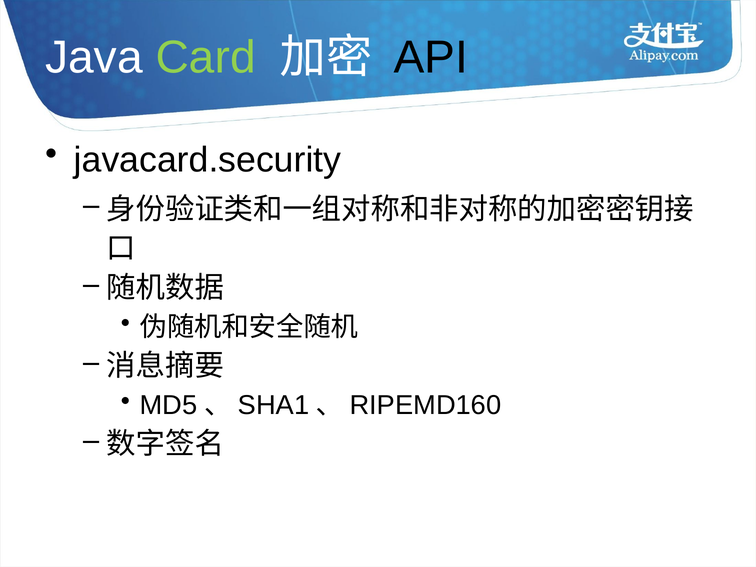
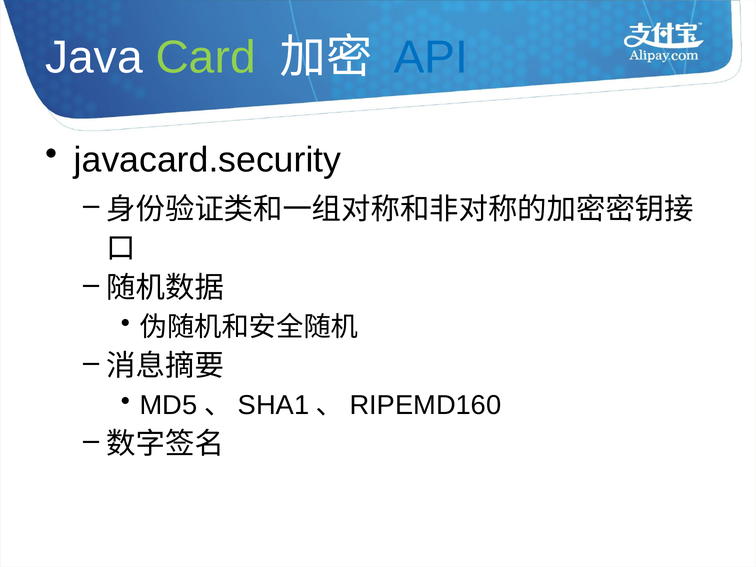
API colour: black -> blue (431, 57)
